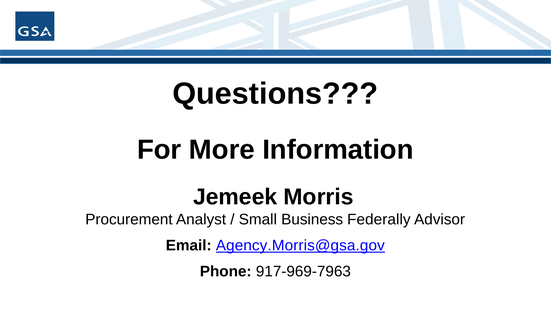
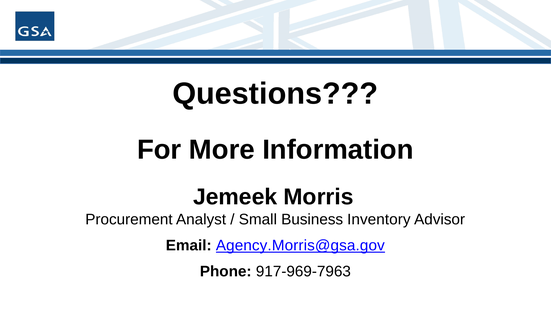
Federally: Federally -> Inventory (379, 219)
